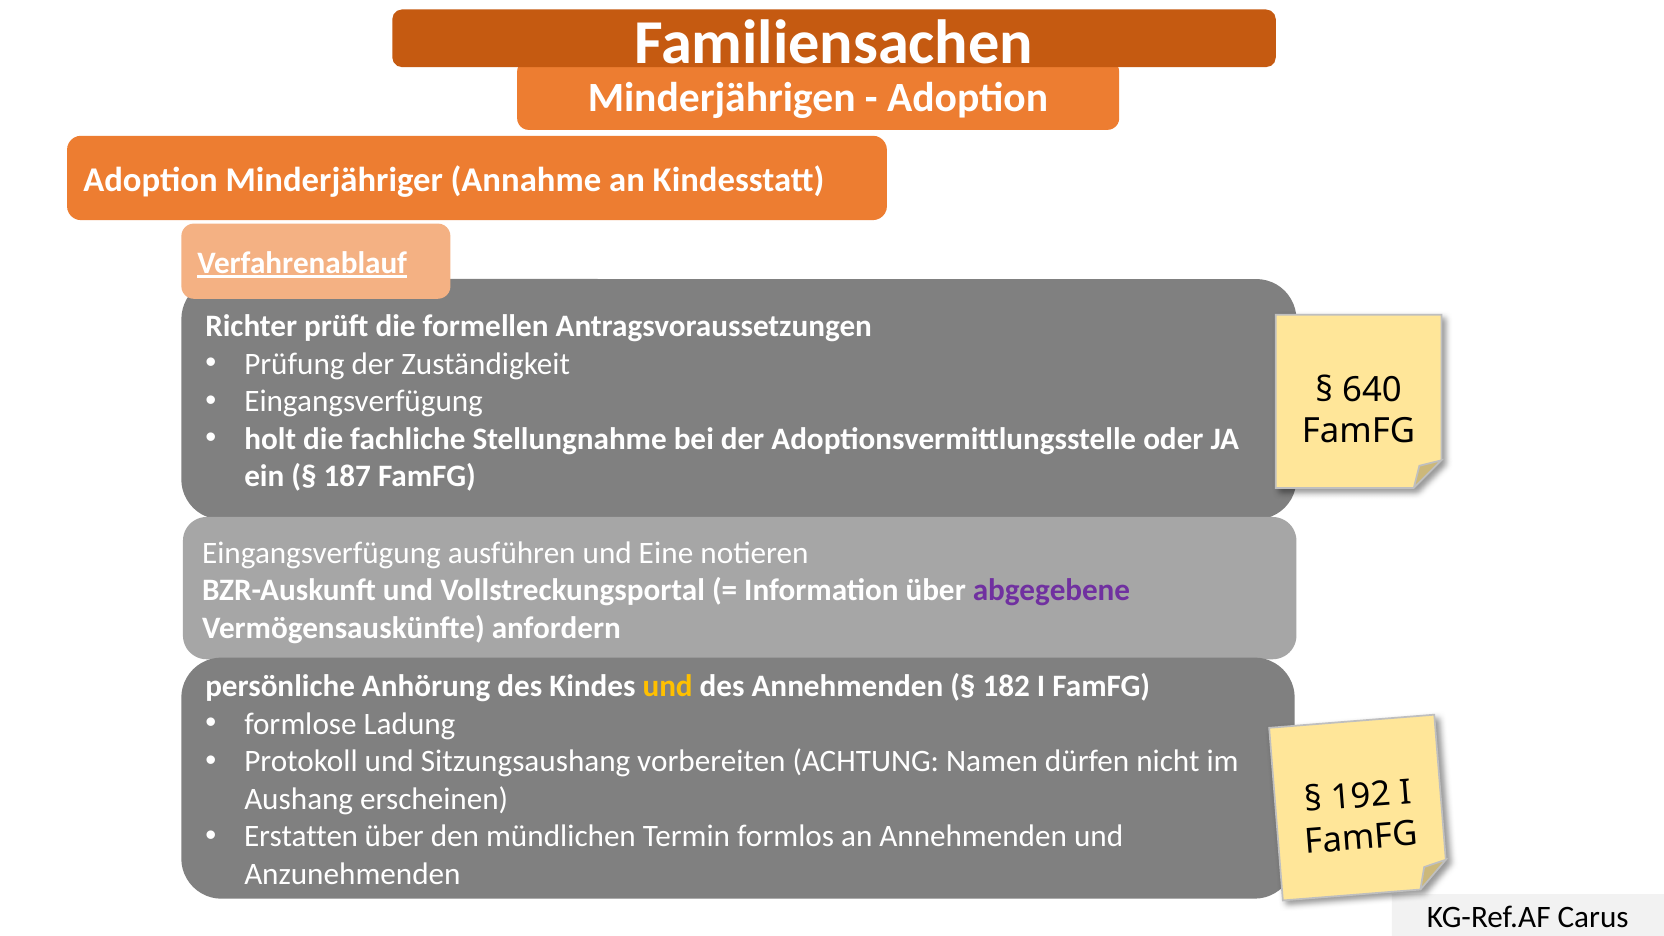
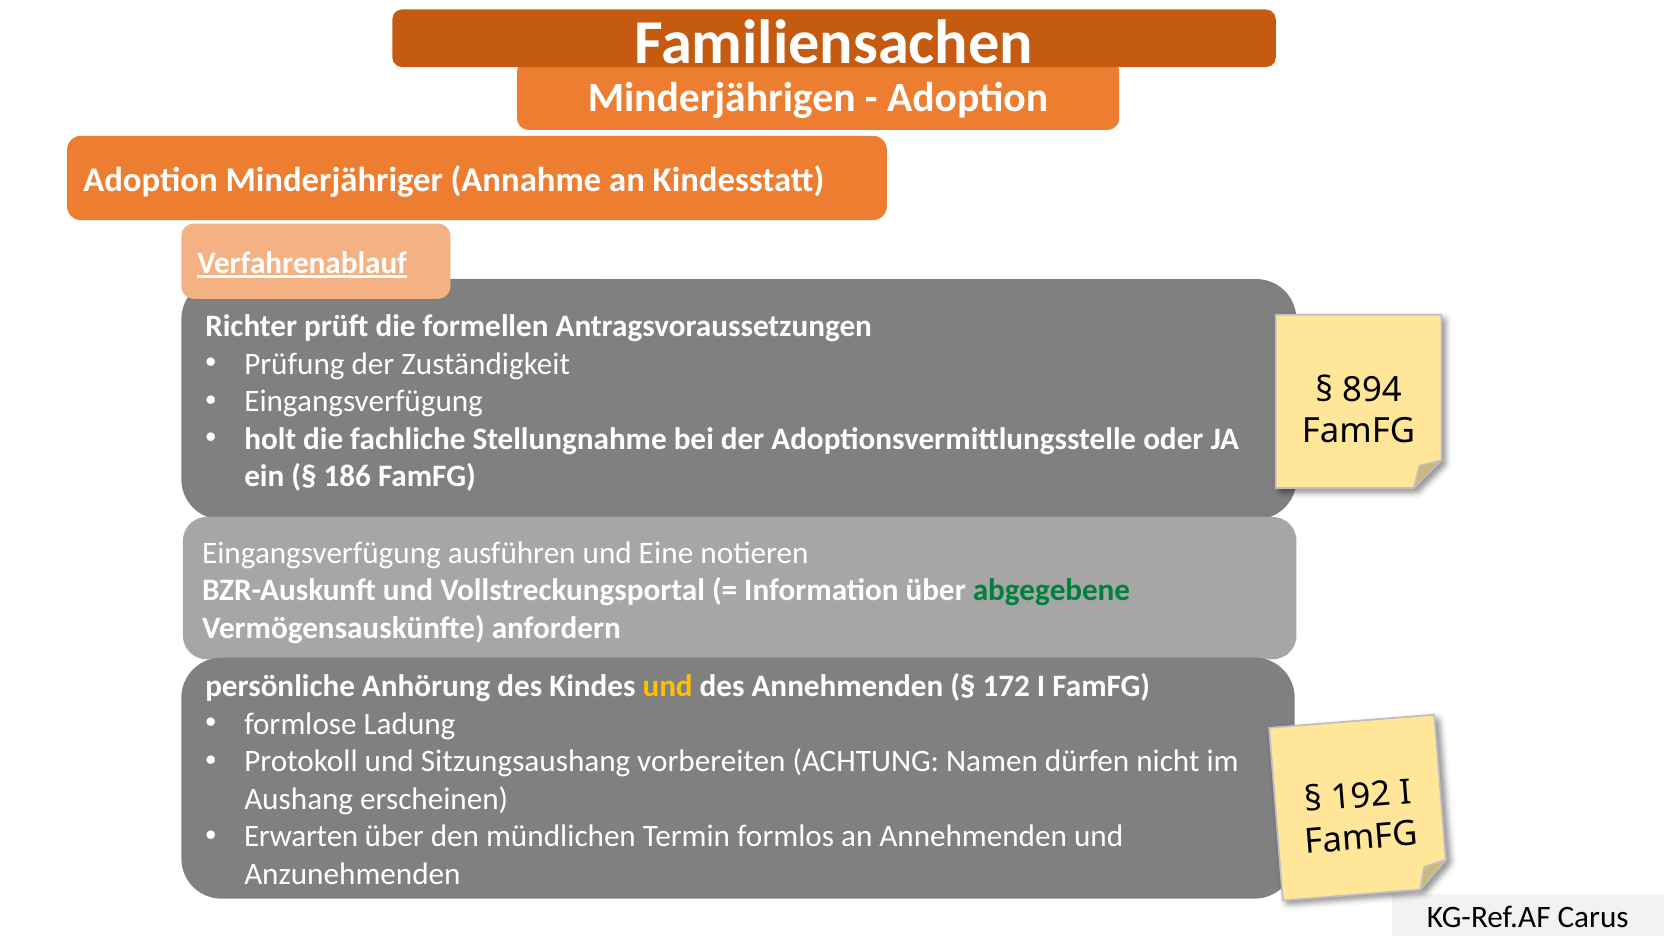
640: 640 -> 894 (1372, 390)
187: 187 -> 186 (347, 476)
abgegebene colour: purple -> green (1051, 590)
182: 182 -> 172 (1006, 687)
Erstatten: Erstatten -> Erwarten (301, 836)
